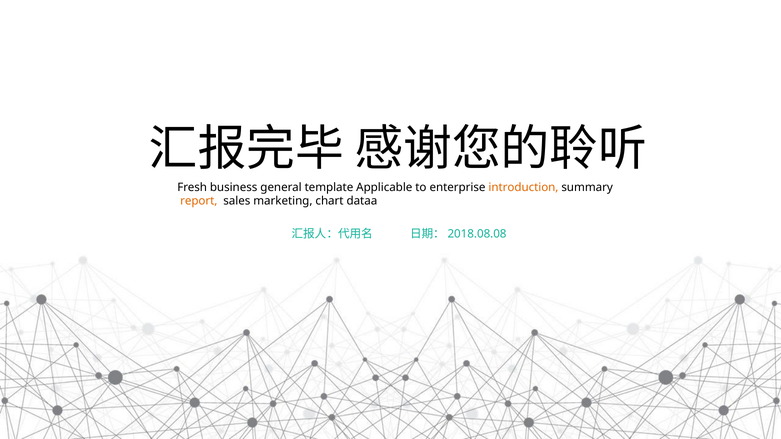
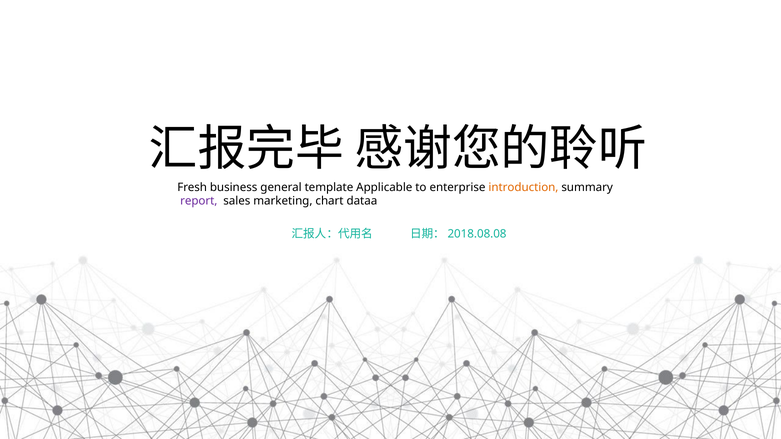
report colour: orange -> purple (199, 201)
